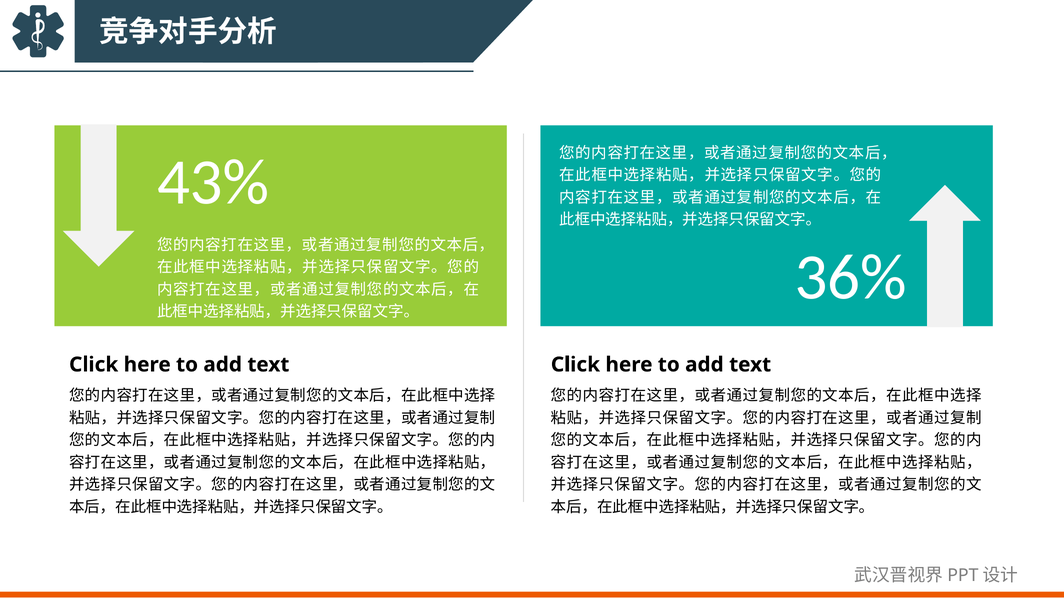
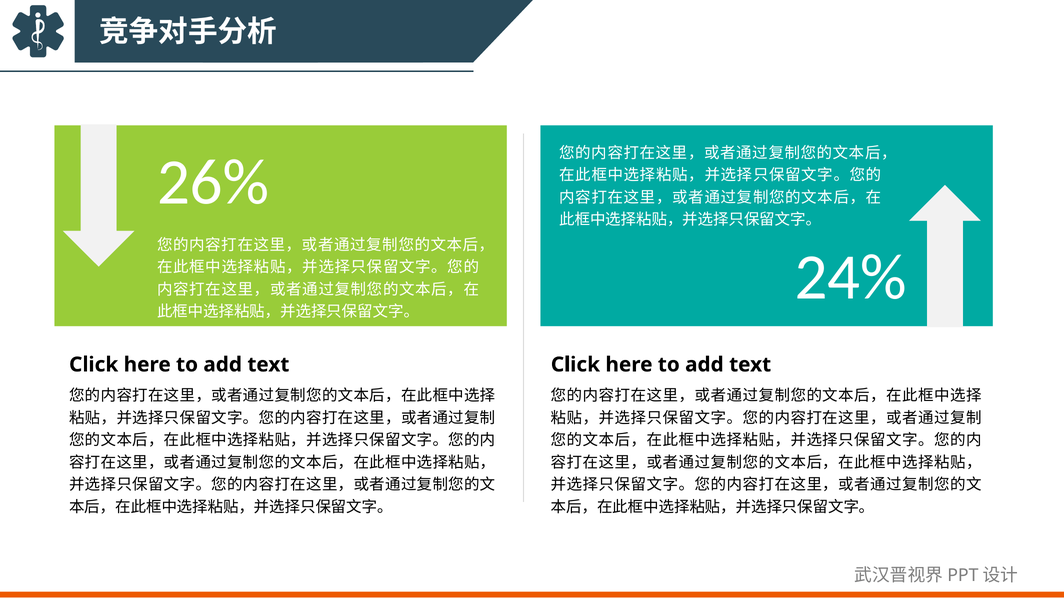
43%: 43% -> 26% (213, 183)
36%: 36% -> 24% (851, 277)
